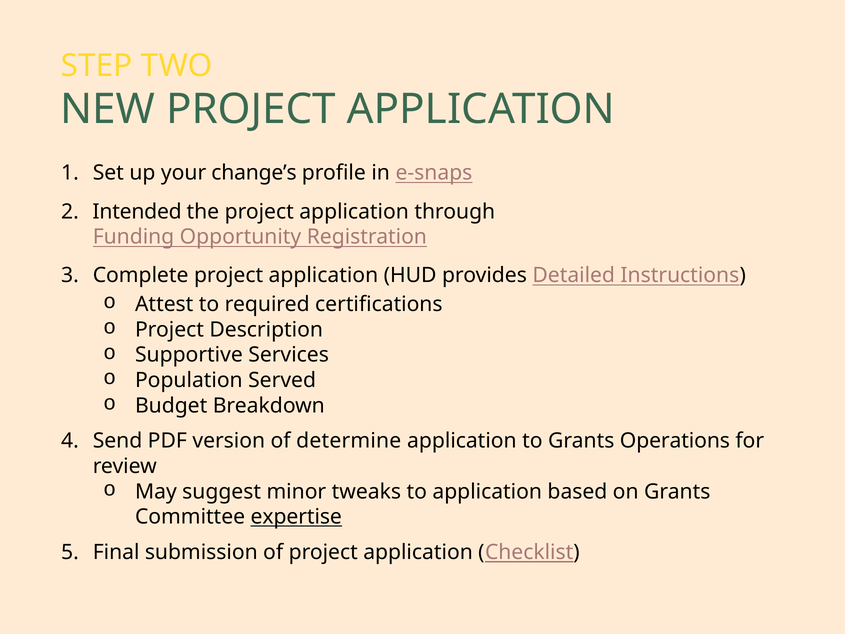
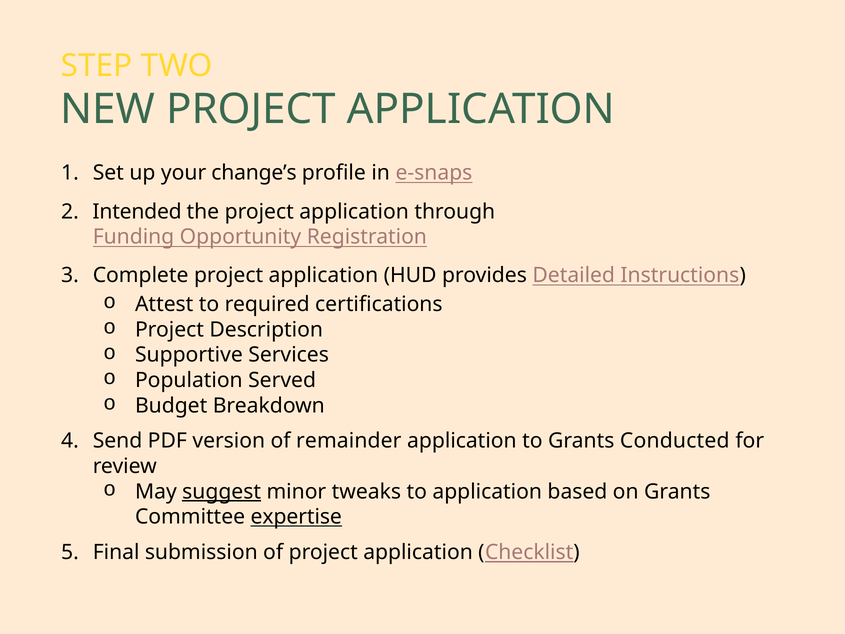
determine: determine -> remainder (349, 441)
Operations: Operations -> Conducted (675, 441)
suggest underline: none -> present (222, 491)
